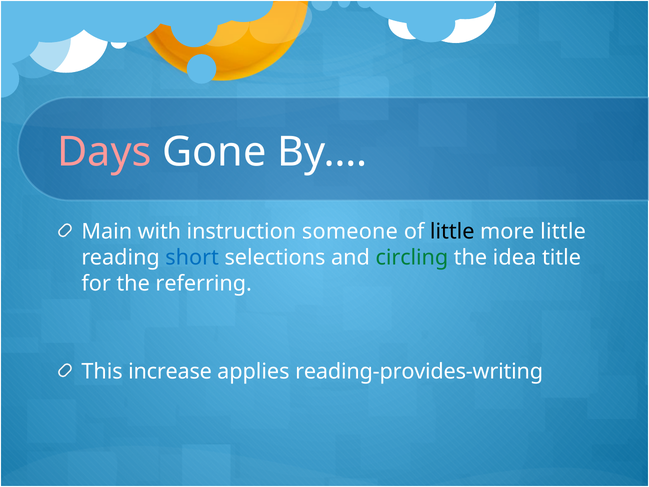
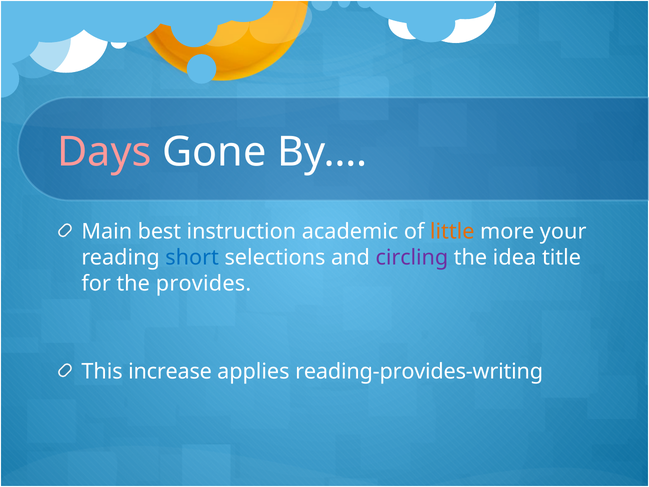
with: with -> best (159, 232)
someone: someone -> academic (350, 232)
little colour: black -> orange (452, 232)
more little: little -> your (563, 232)
circling colour: green -> purple (412, 257)
referring: referring -> provides (204, 283)
